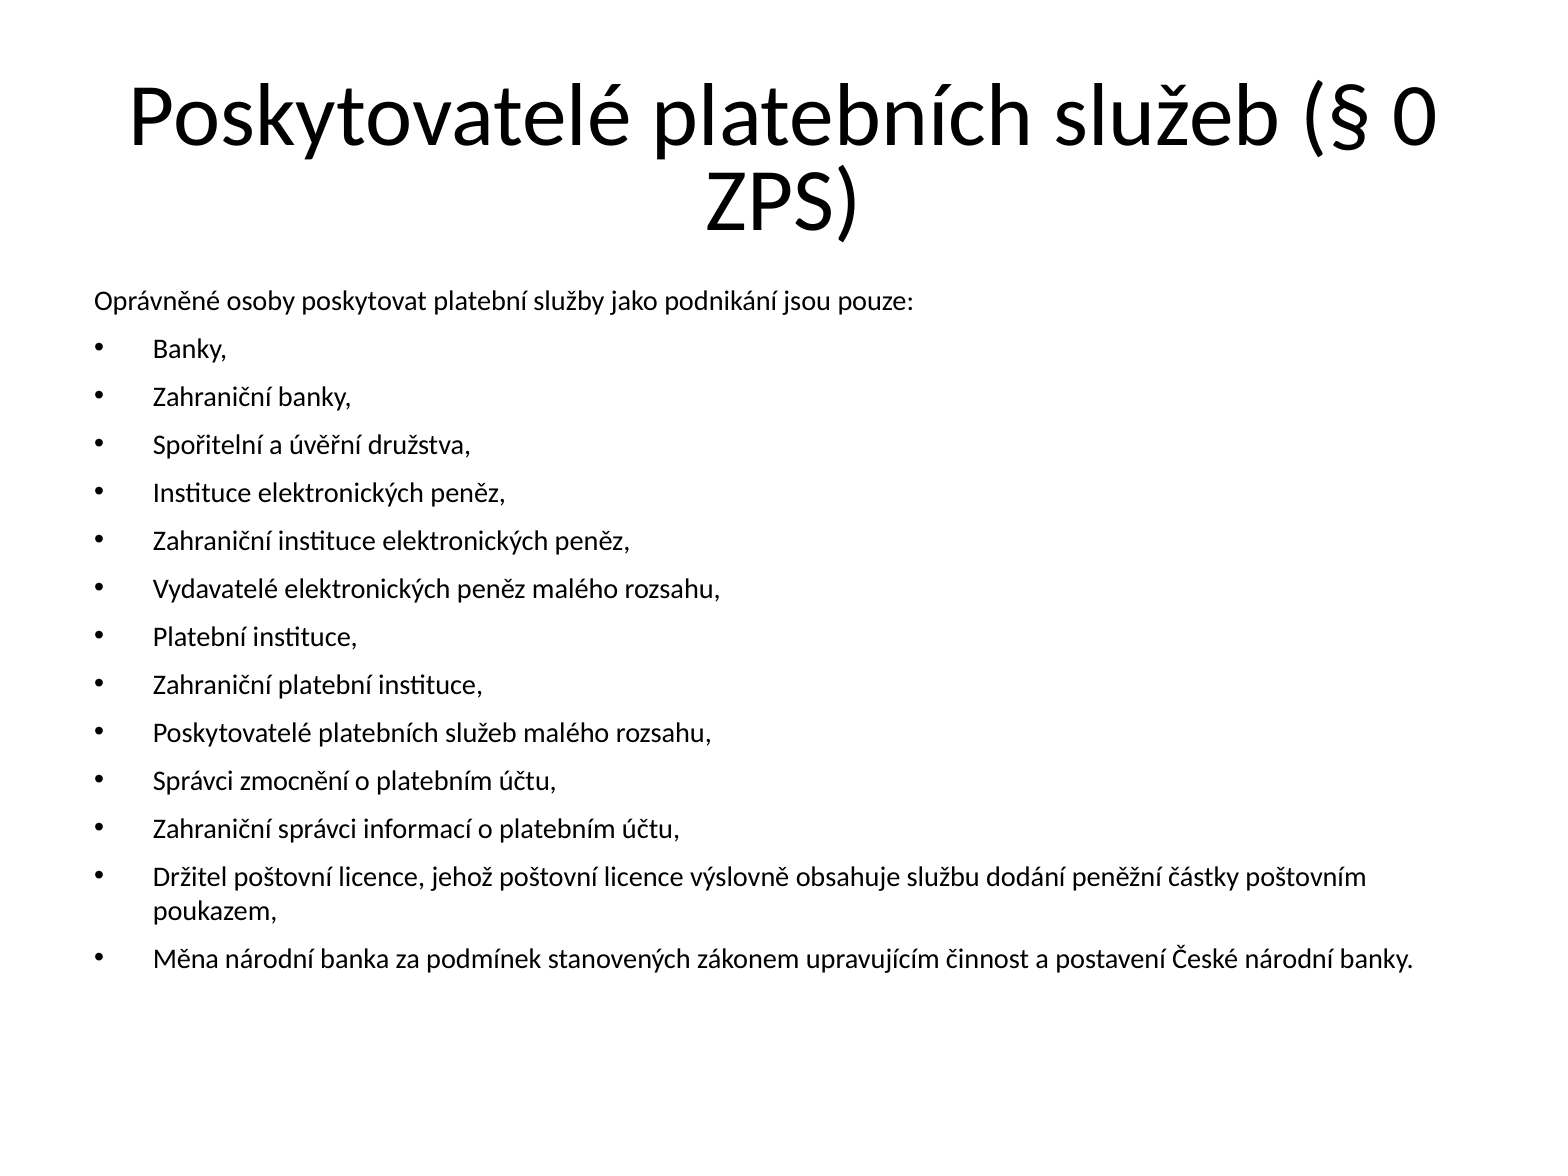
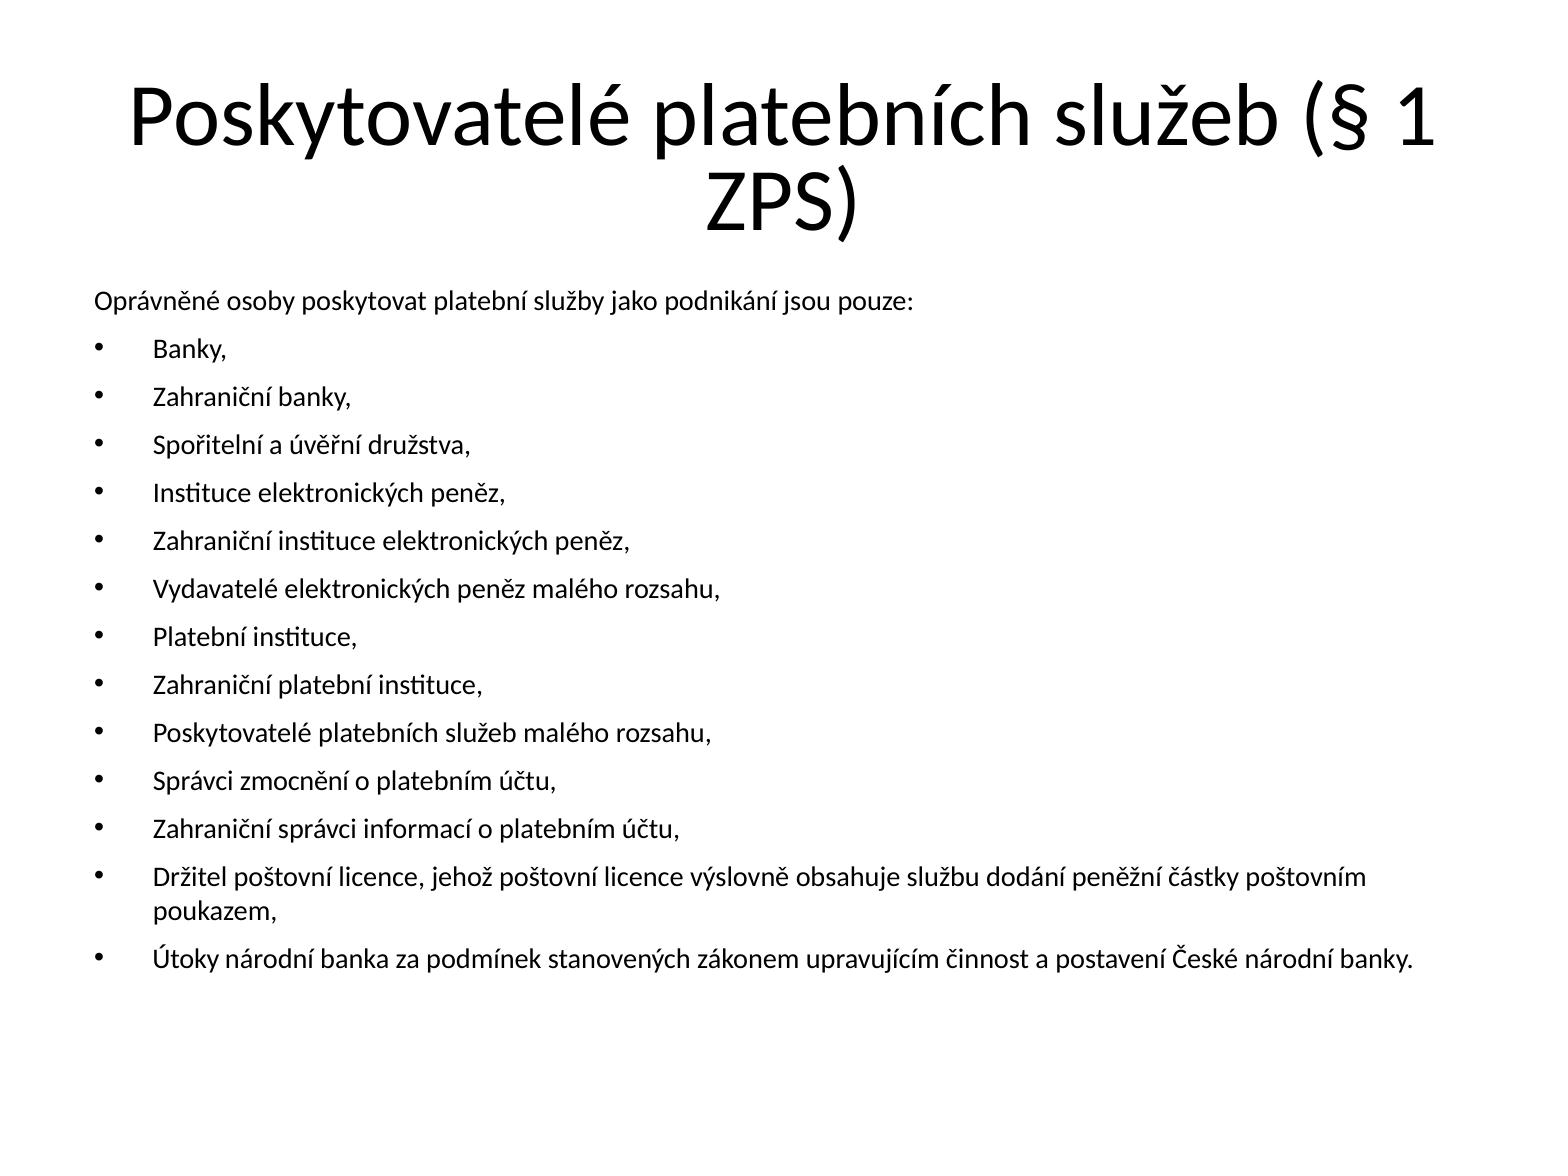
0: 0 -> 1 (1415, 116)
Měna: Měna -> Útoky (186, 959)
